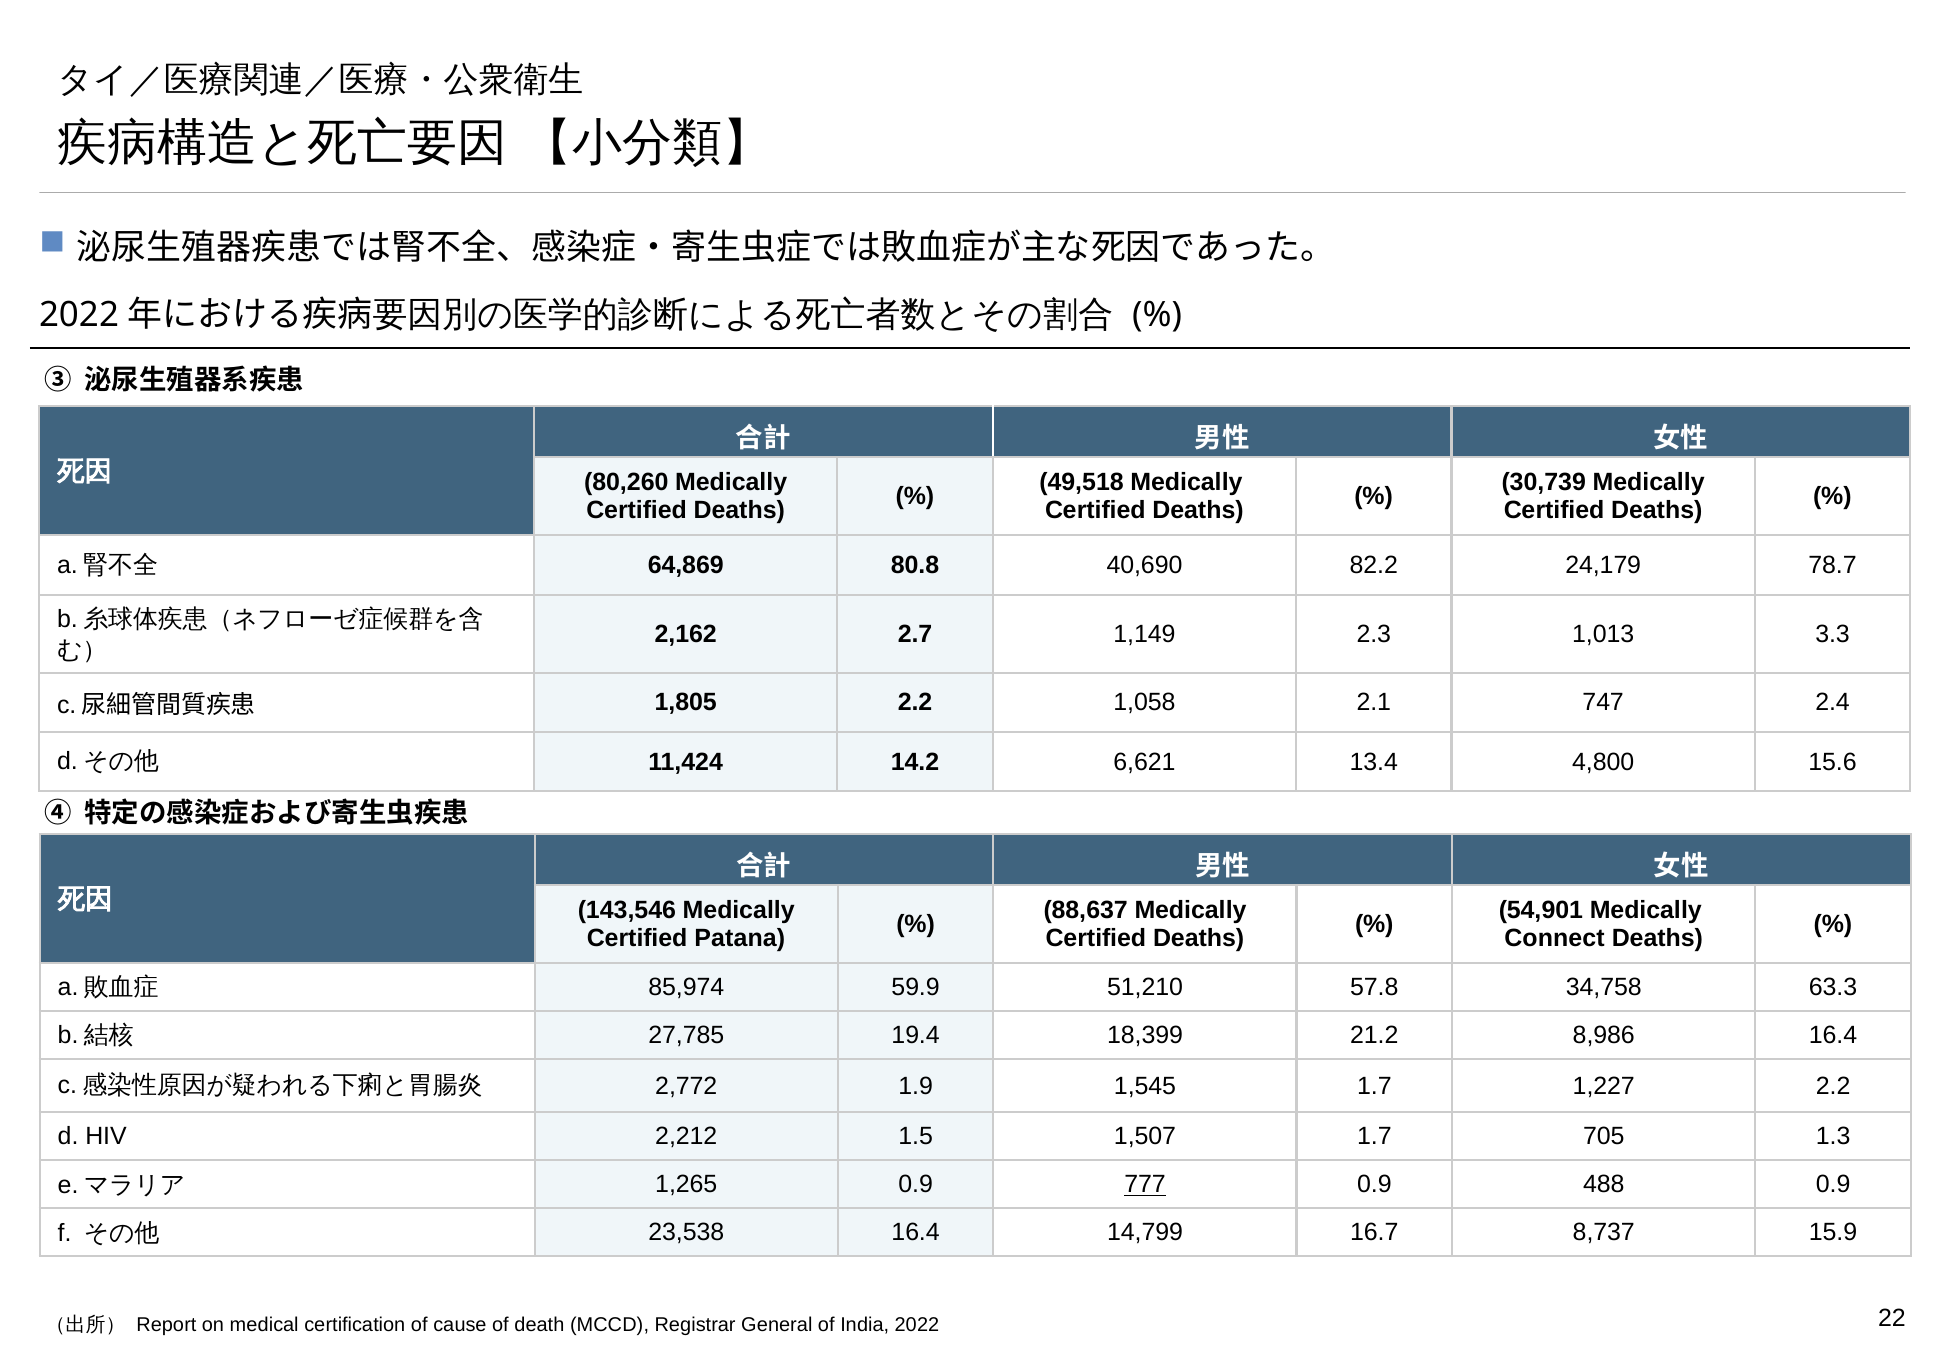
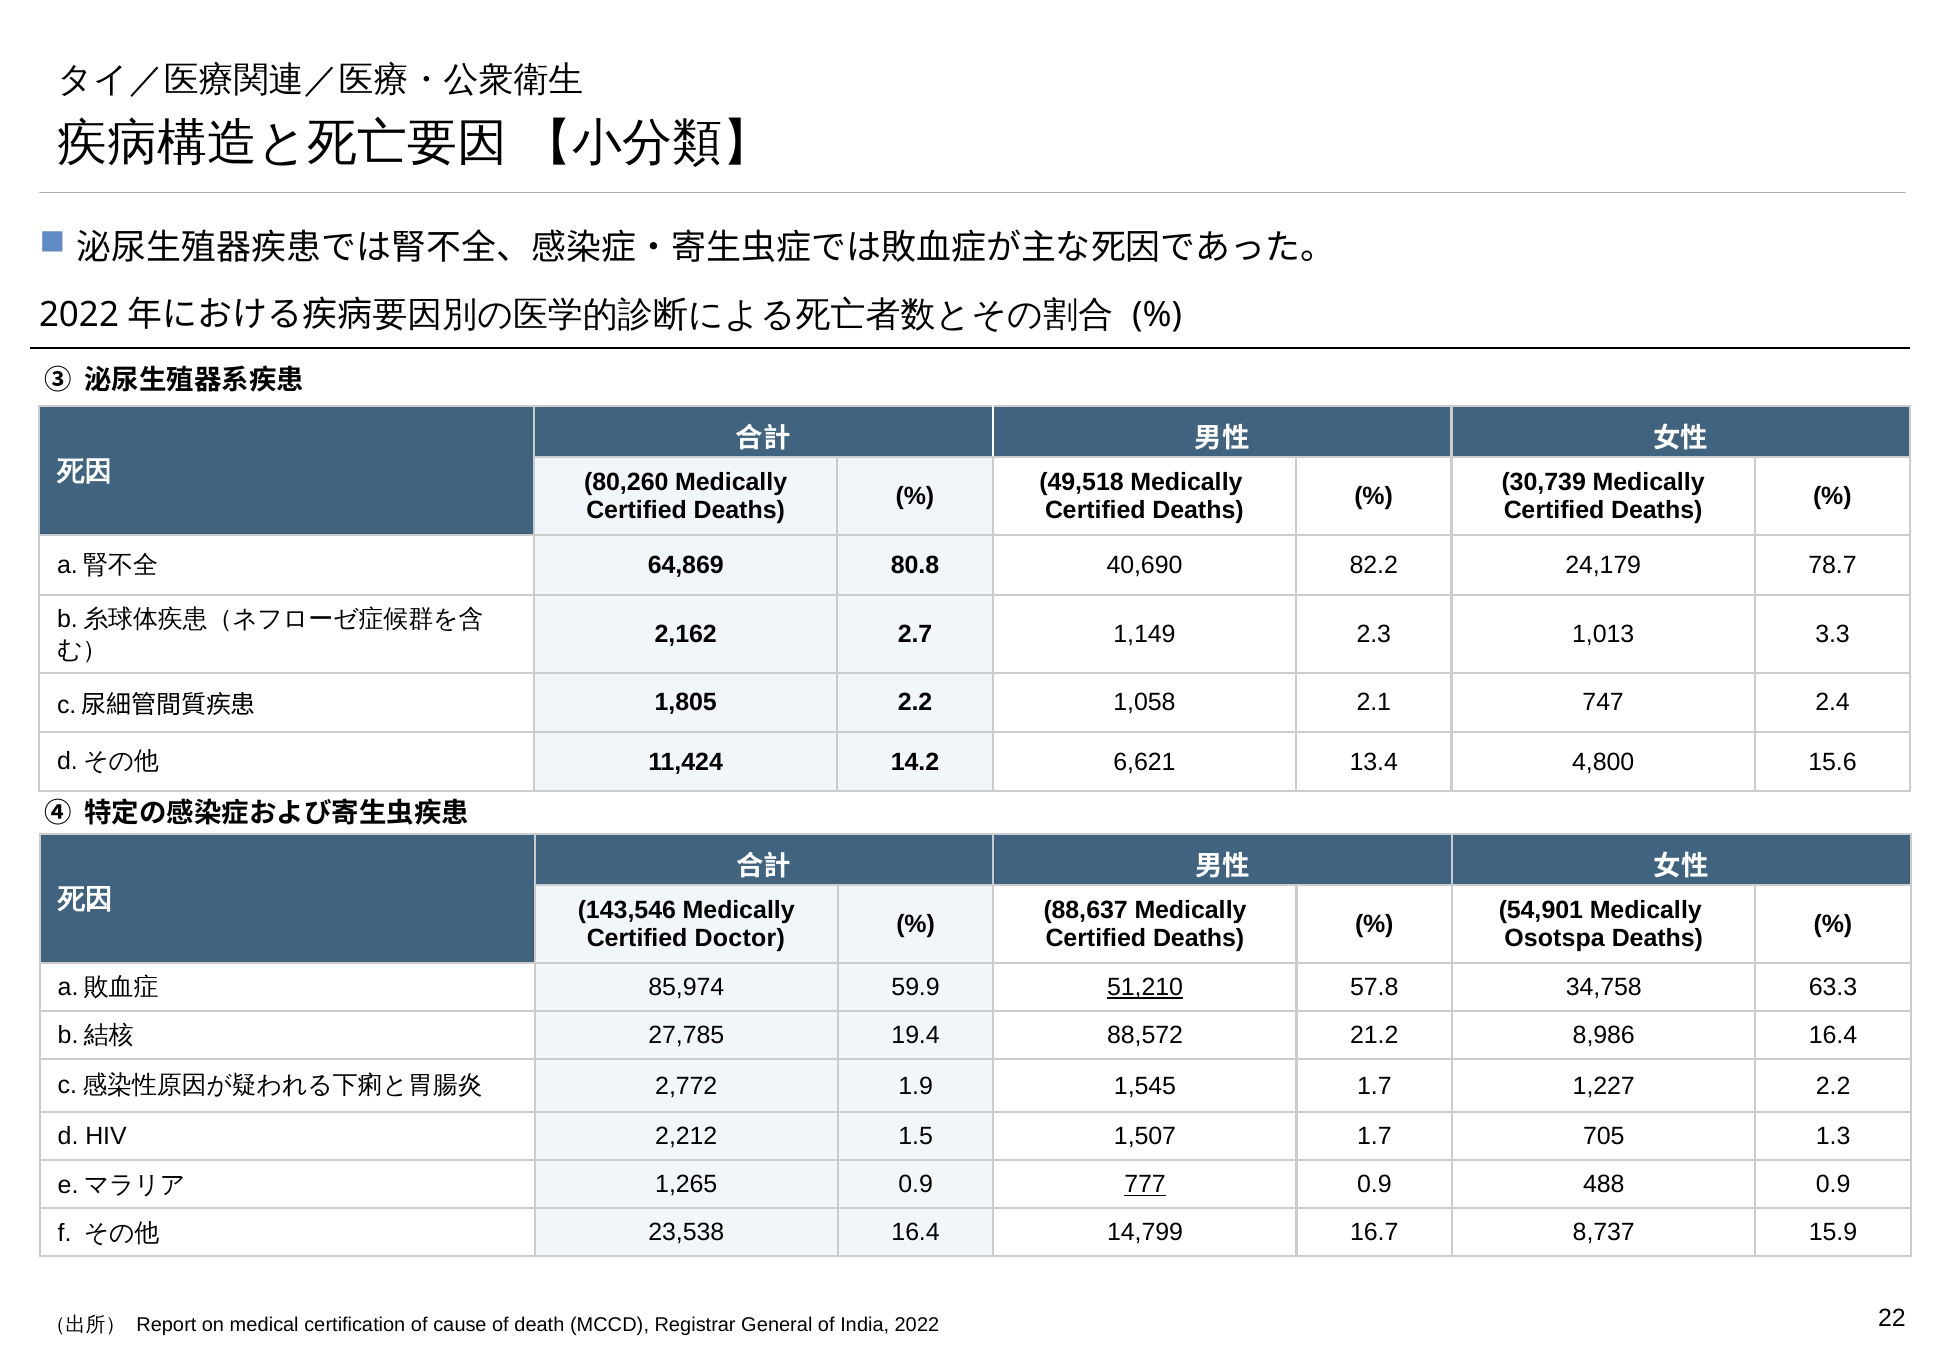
Patana: Patana -> Doctor (740, 938)
Connect: Connect -> Osotspa (1555, 938)
51,210 underline: none -> present (1145, 987)
18,399: 18,399 -> 88,572 (1145, 1035)
